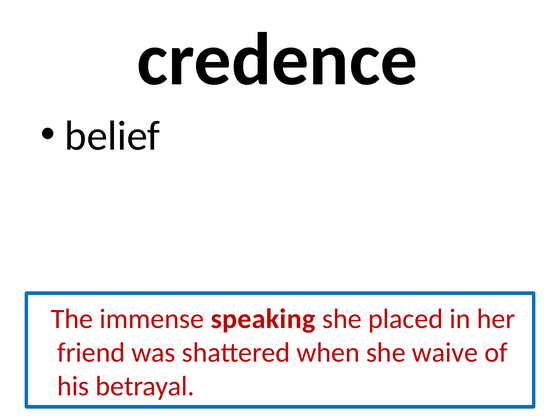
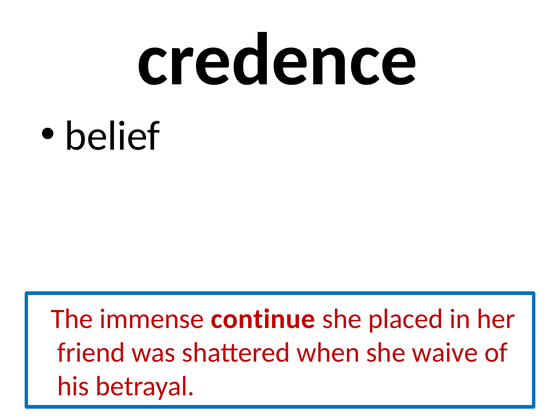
speaking: speaking -> continue (263, 319)
